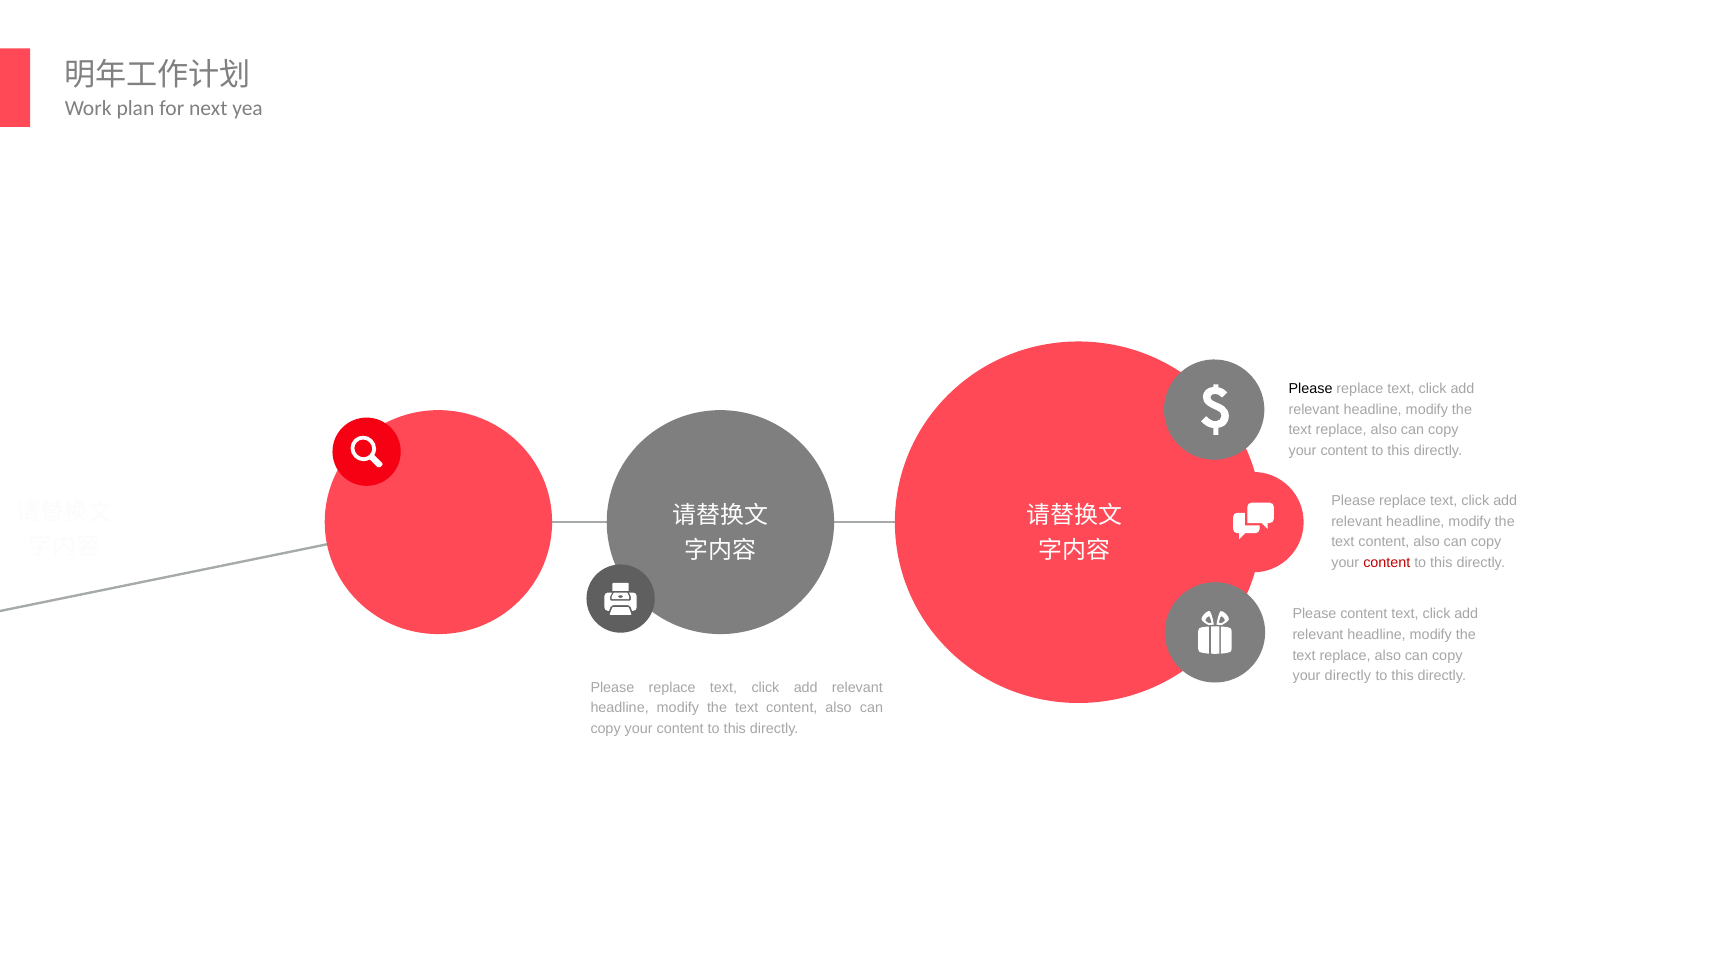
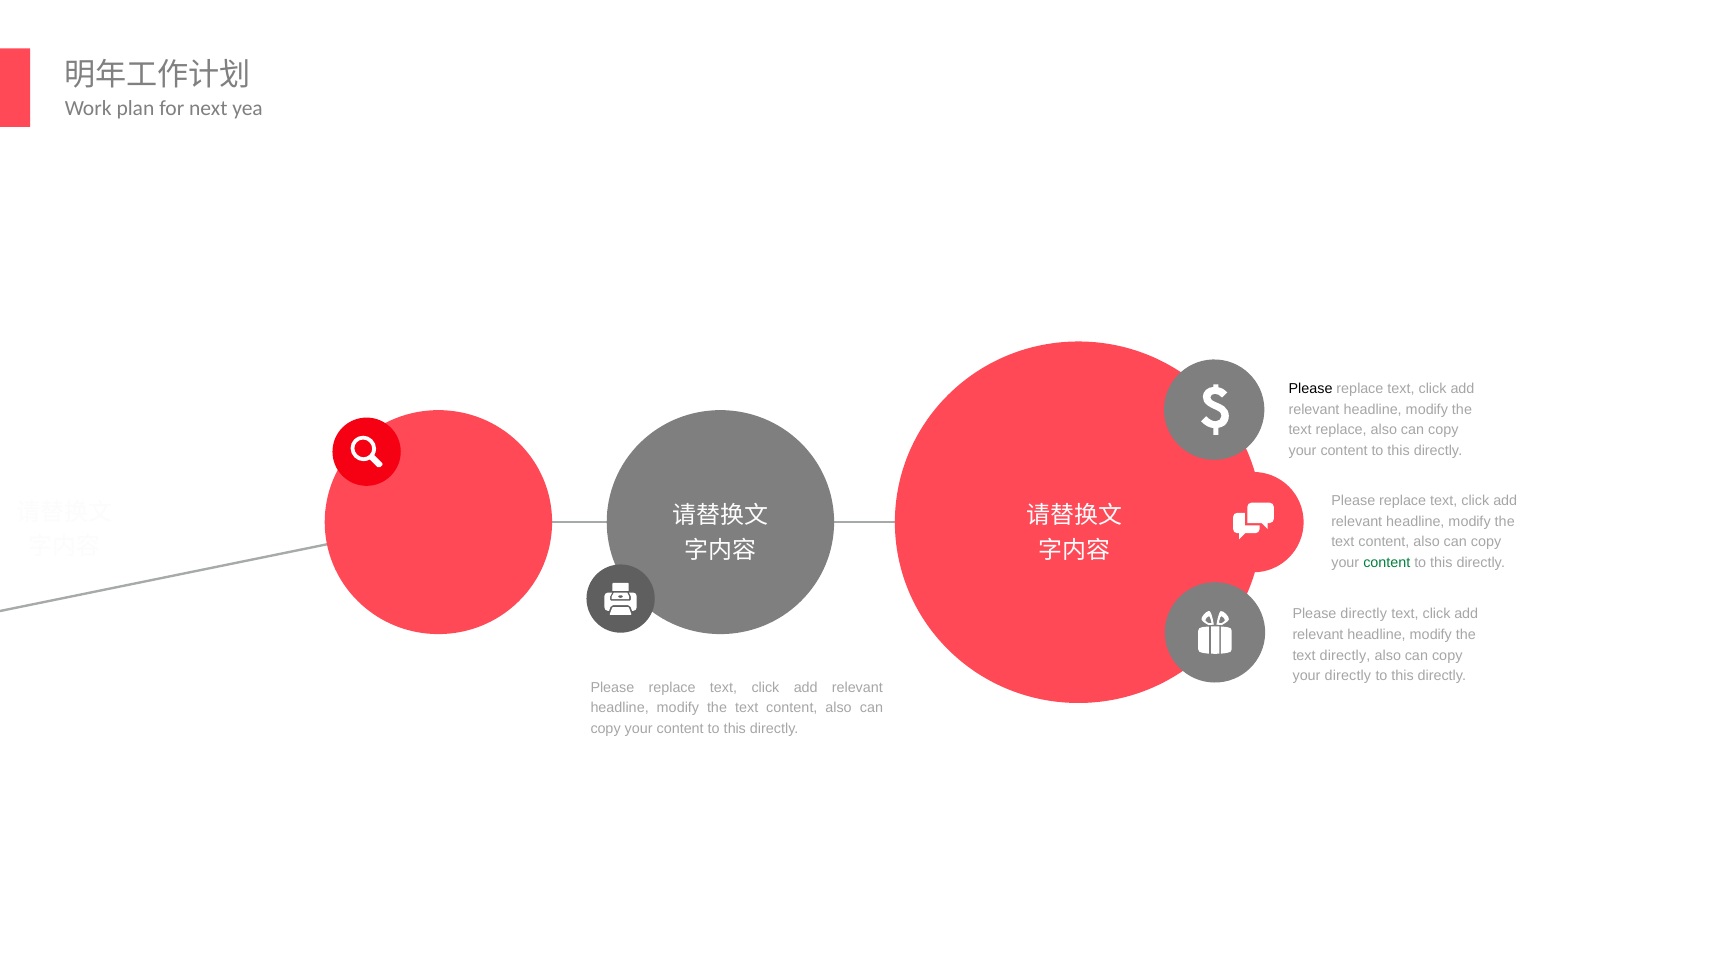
content colour: red -> green (1387, 563)
Please content: content -> directly (1364, 614)
replace: replace -> directly (1345, 656)
